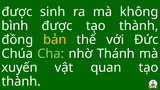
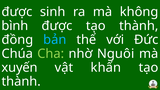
bản colour: yellow -> light blue (55, 40)
Thánh: Thánh -> Nguôi (116, 54)
quan: quan -> khấn (106, 68)
